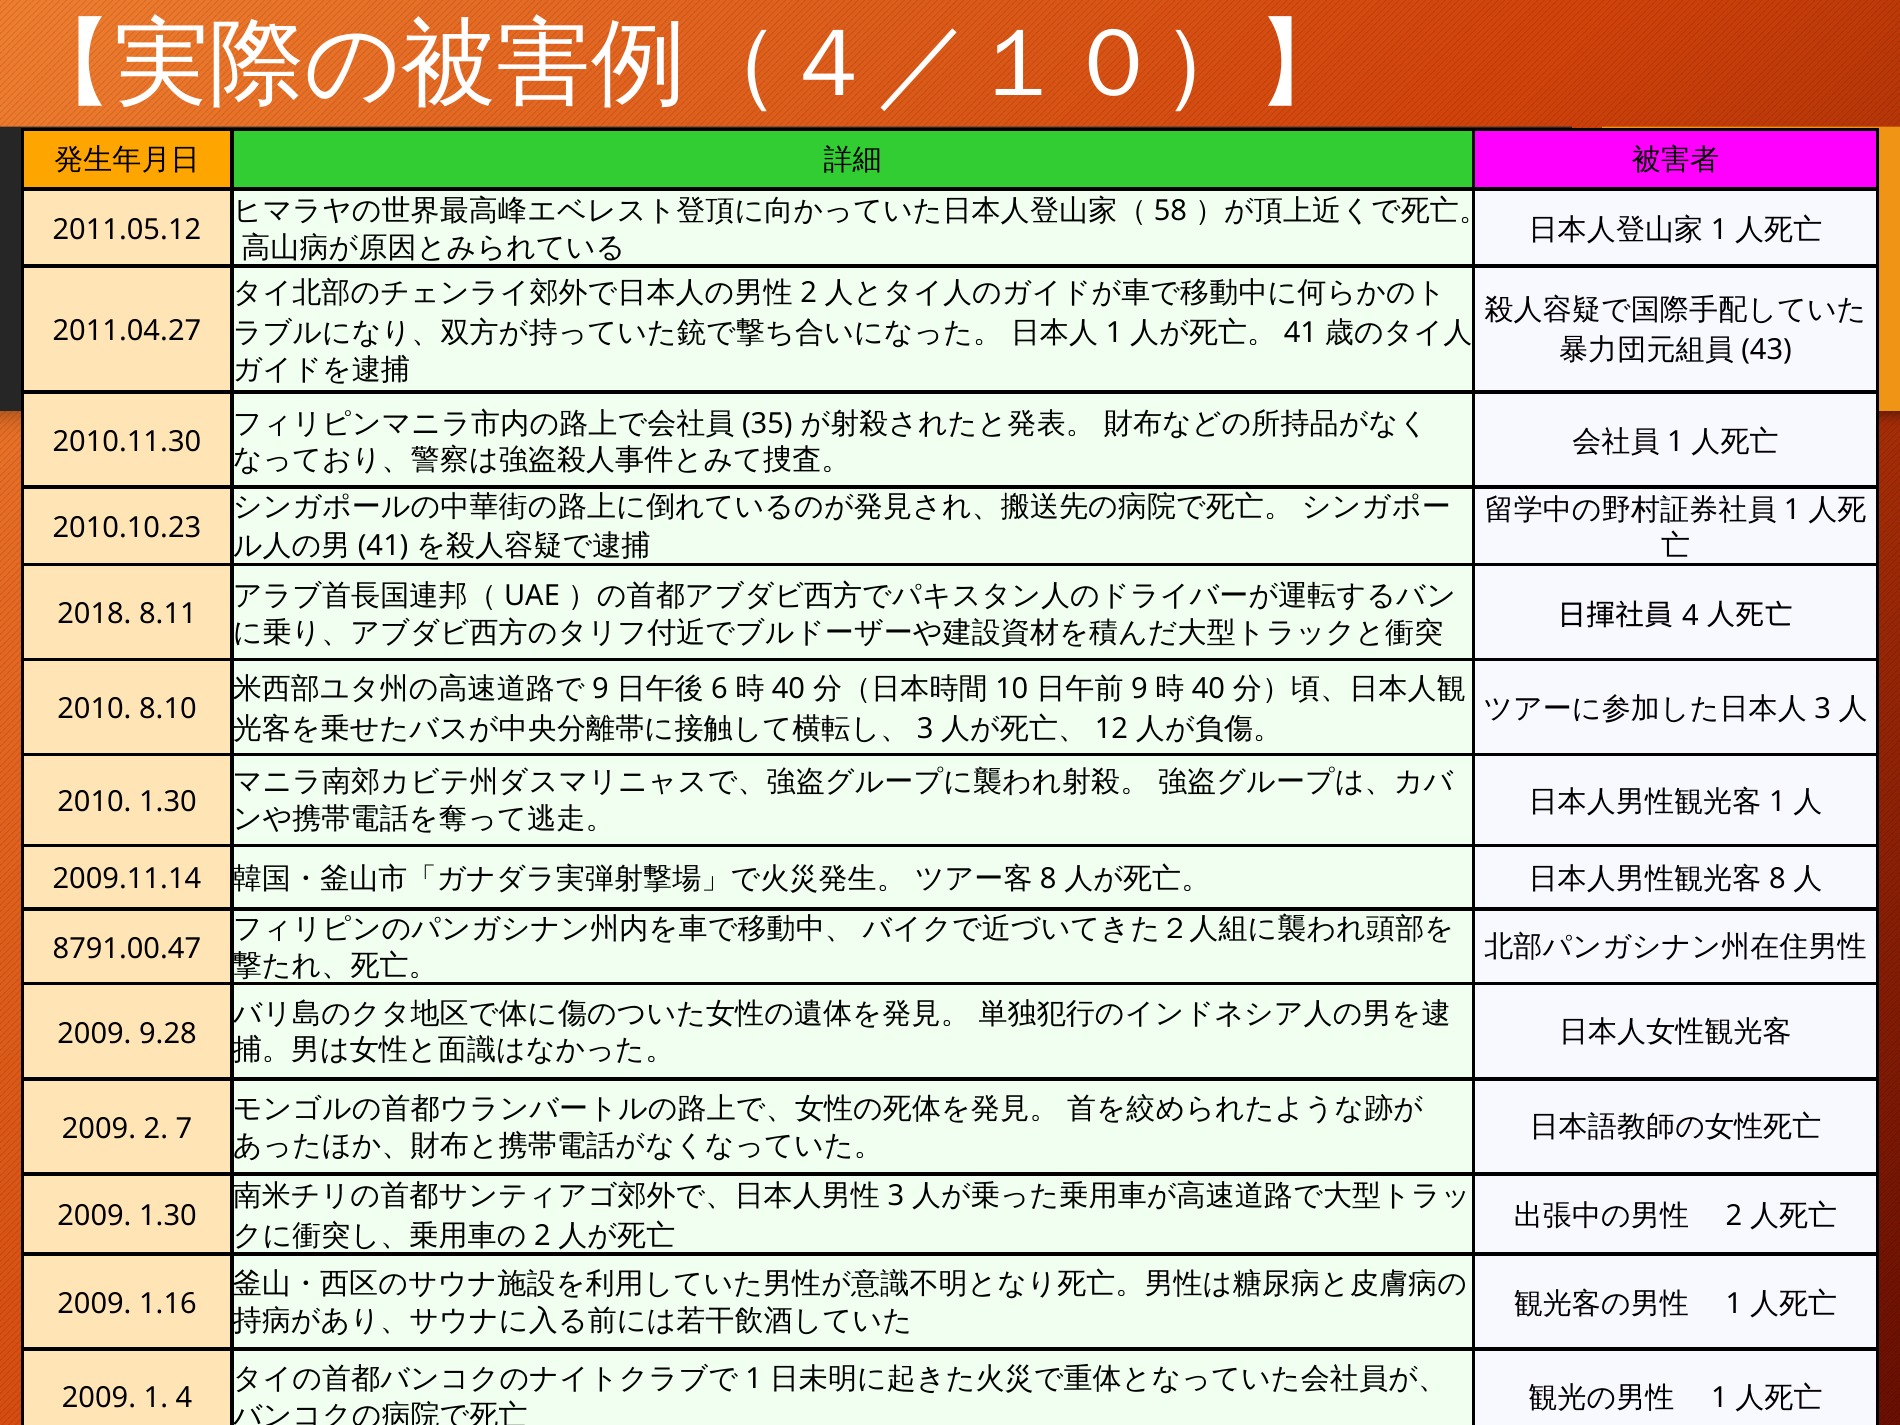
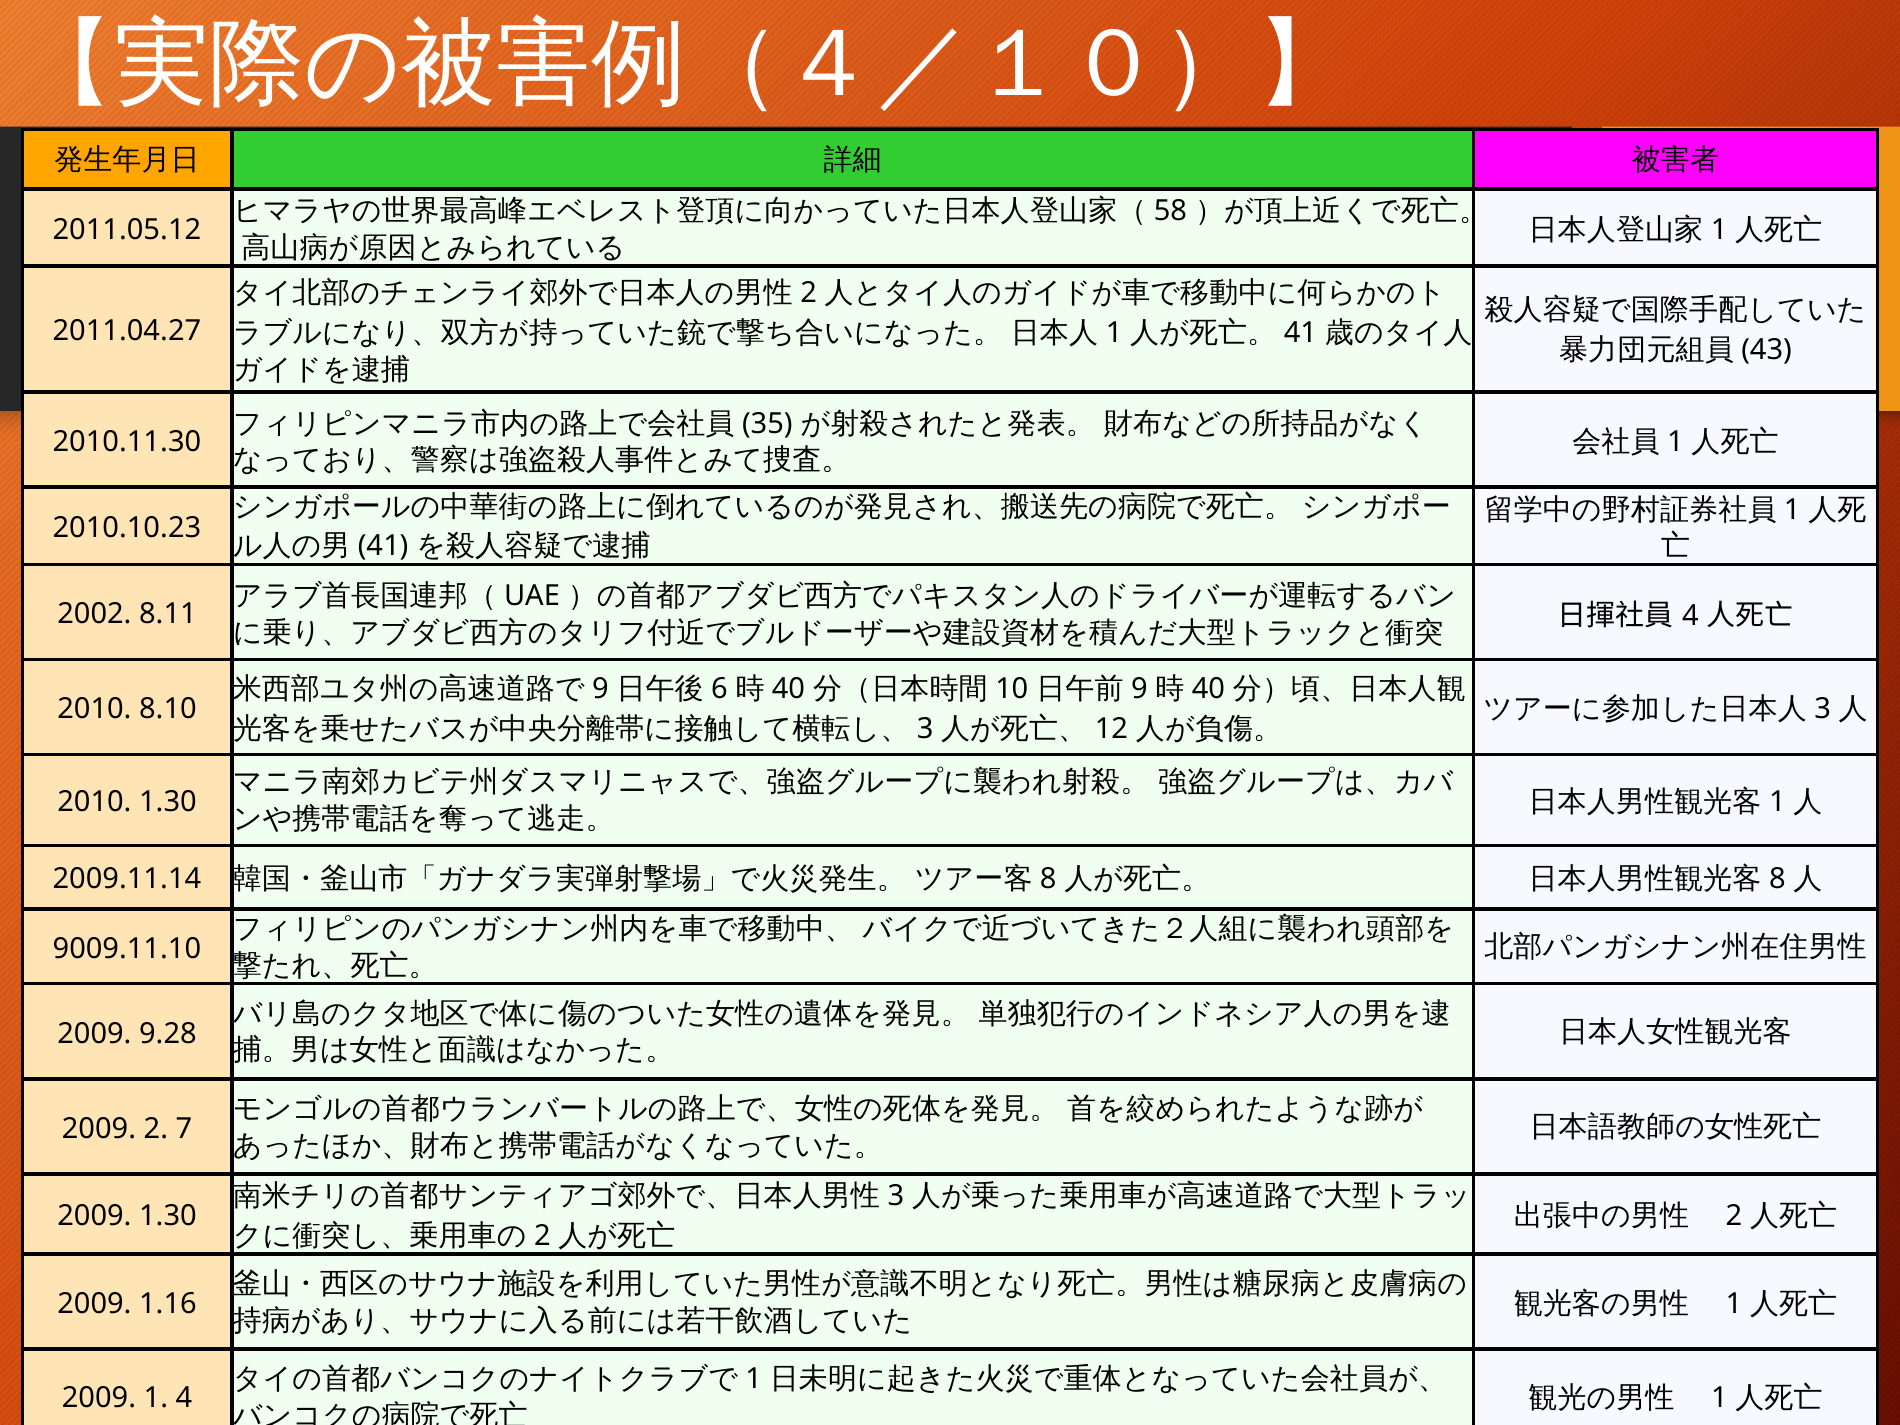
2018: 2018 -> 2002 (94, 614)
8791.00.47: 8791.00.47 -> 9009.11.10 (127, 949)
